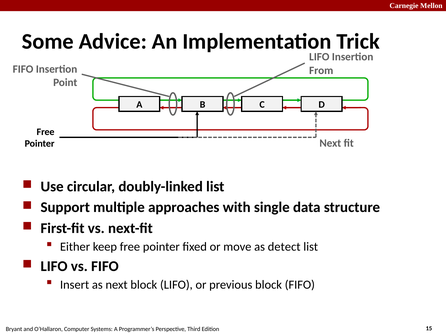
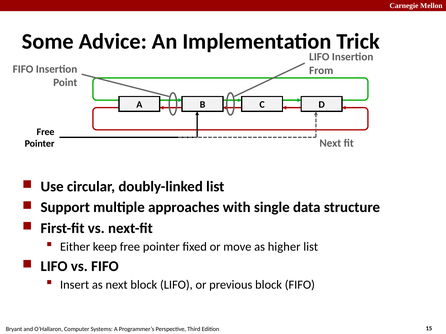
detect: detect -> higher (284, 247)
